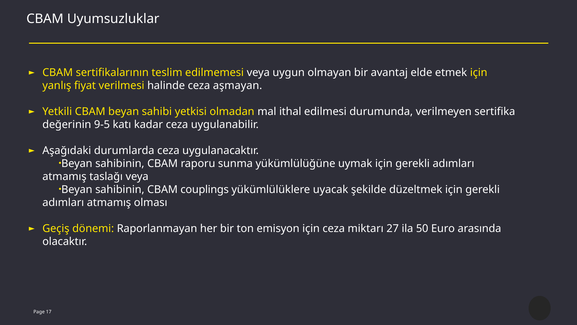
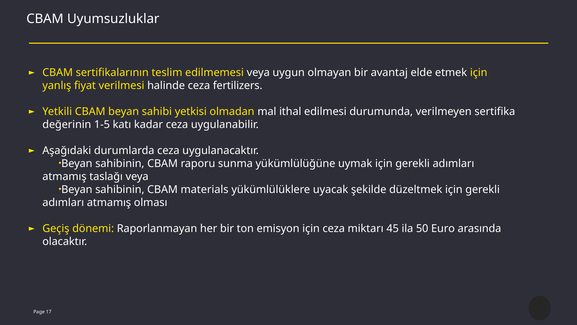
aşmayan: aşmayan -> fertilizers (238, 86)
9-5: 9-5 -> 1-5 (102, 125)
couplings: couplings -> materials (205, 189)
27: 27 -> 45 (393, 228)
